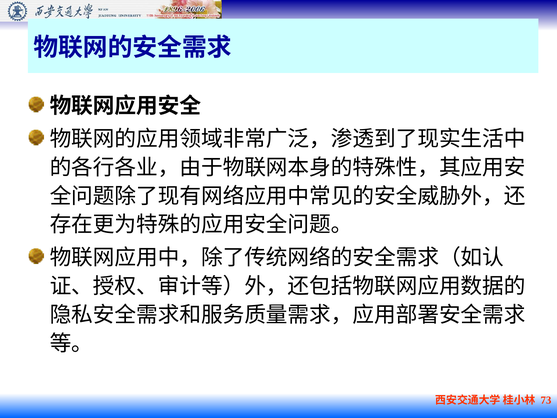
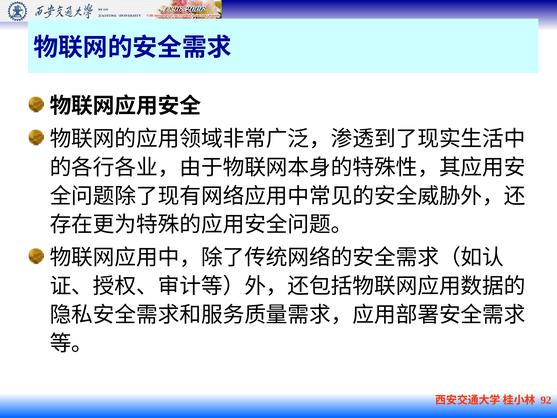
73: 73 -> 92 (546, 400)
